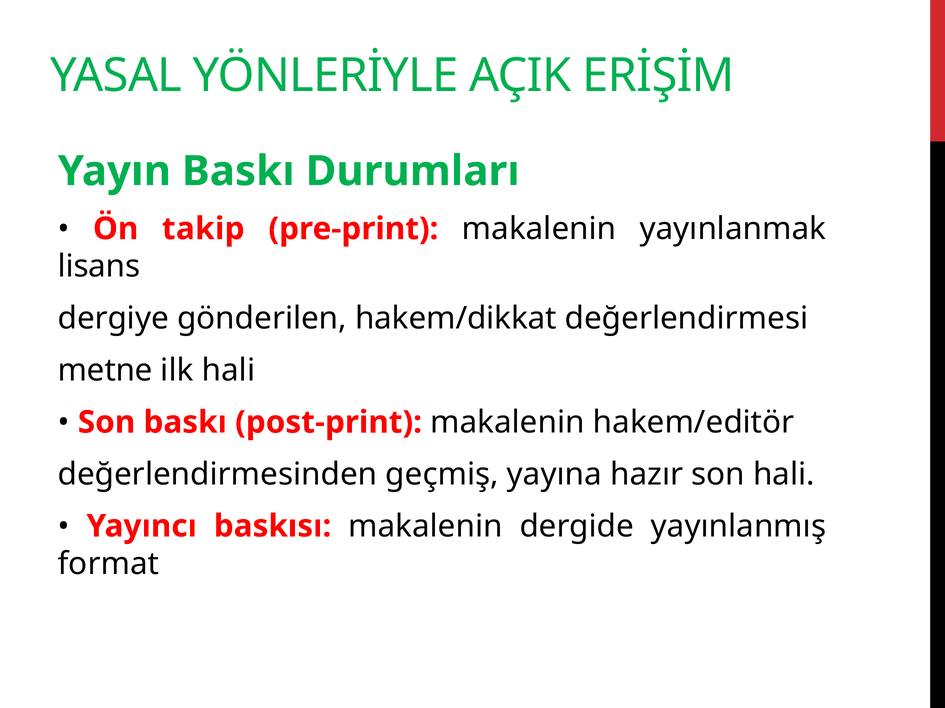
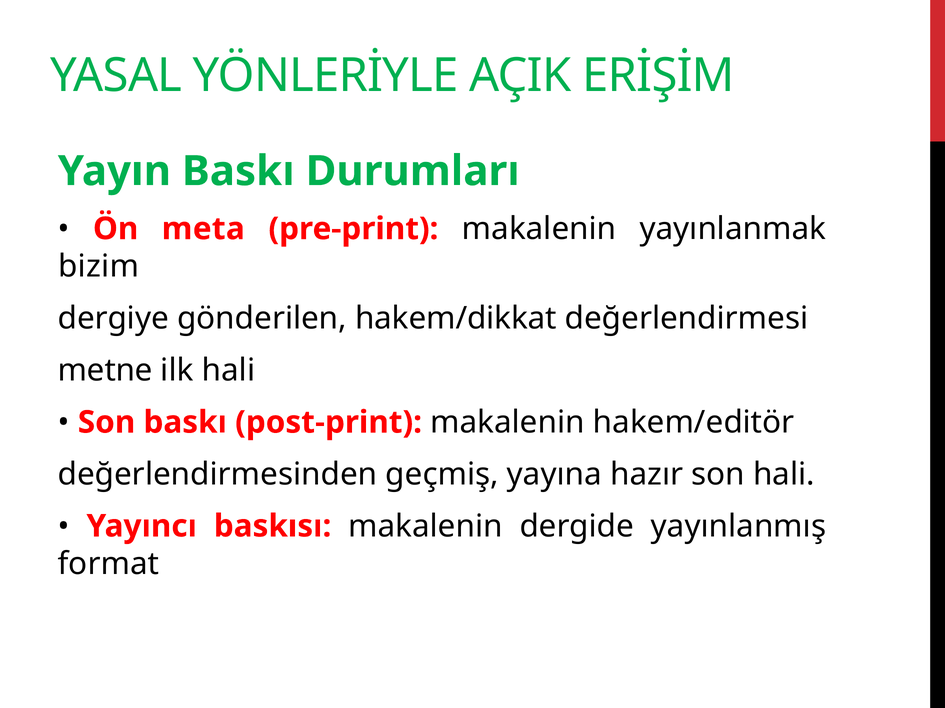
takip: takip -> meta (203, 229)
lisans: lisans -> bizim (99, 267)
